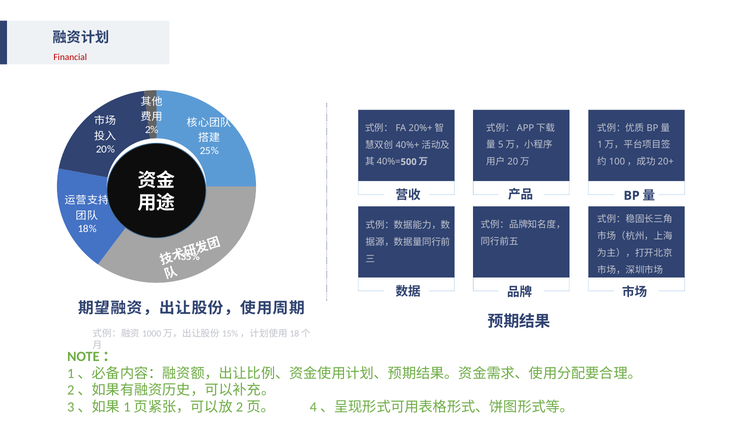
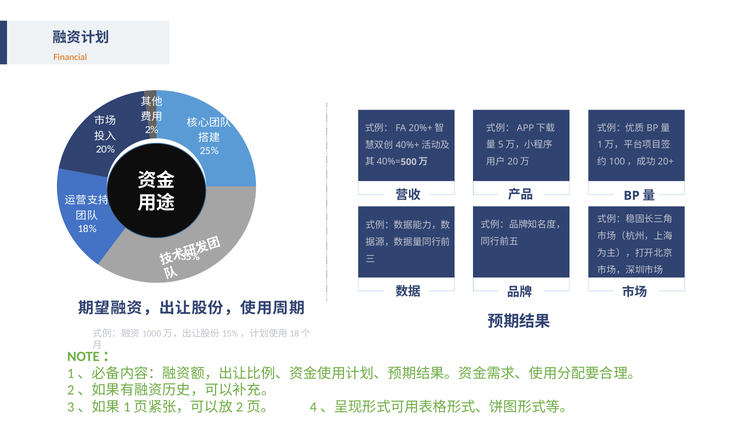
Financial colour: red -> orange (70, 57)
